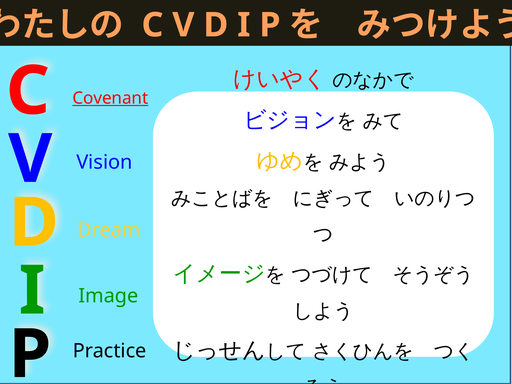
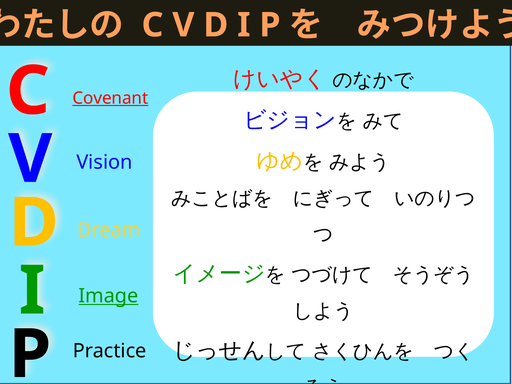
Image underline: none -> present (108, 296)
